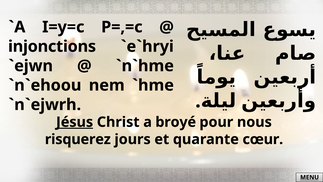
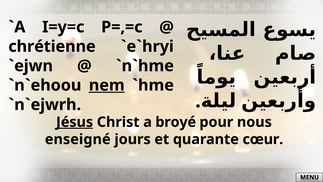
injonctions: injonctions -> chrétienne (52, 46)
nem underline: none -> present (107, 85)
risquerez: risquerez -> enseigné (78, 139)
